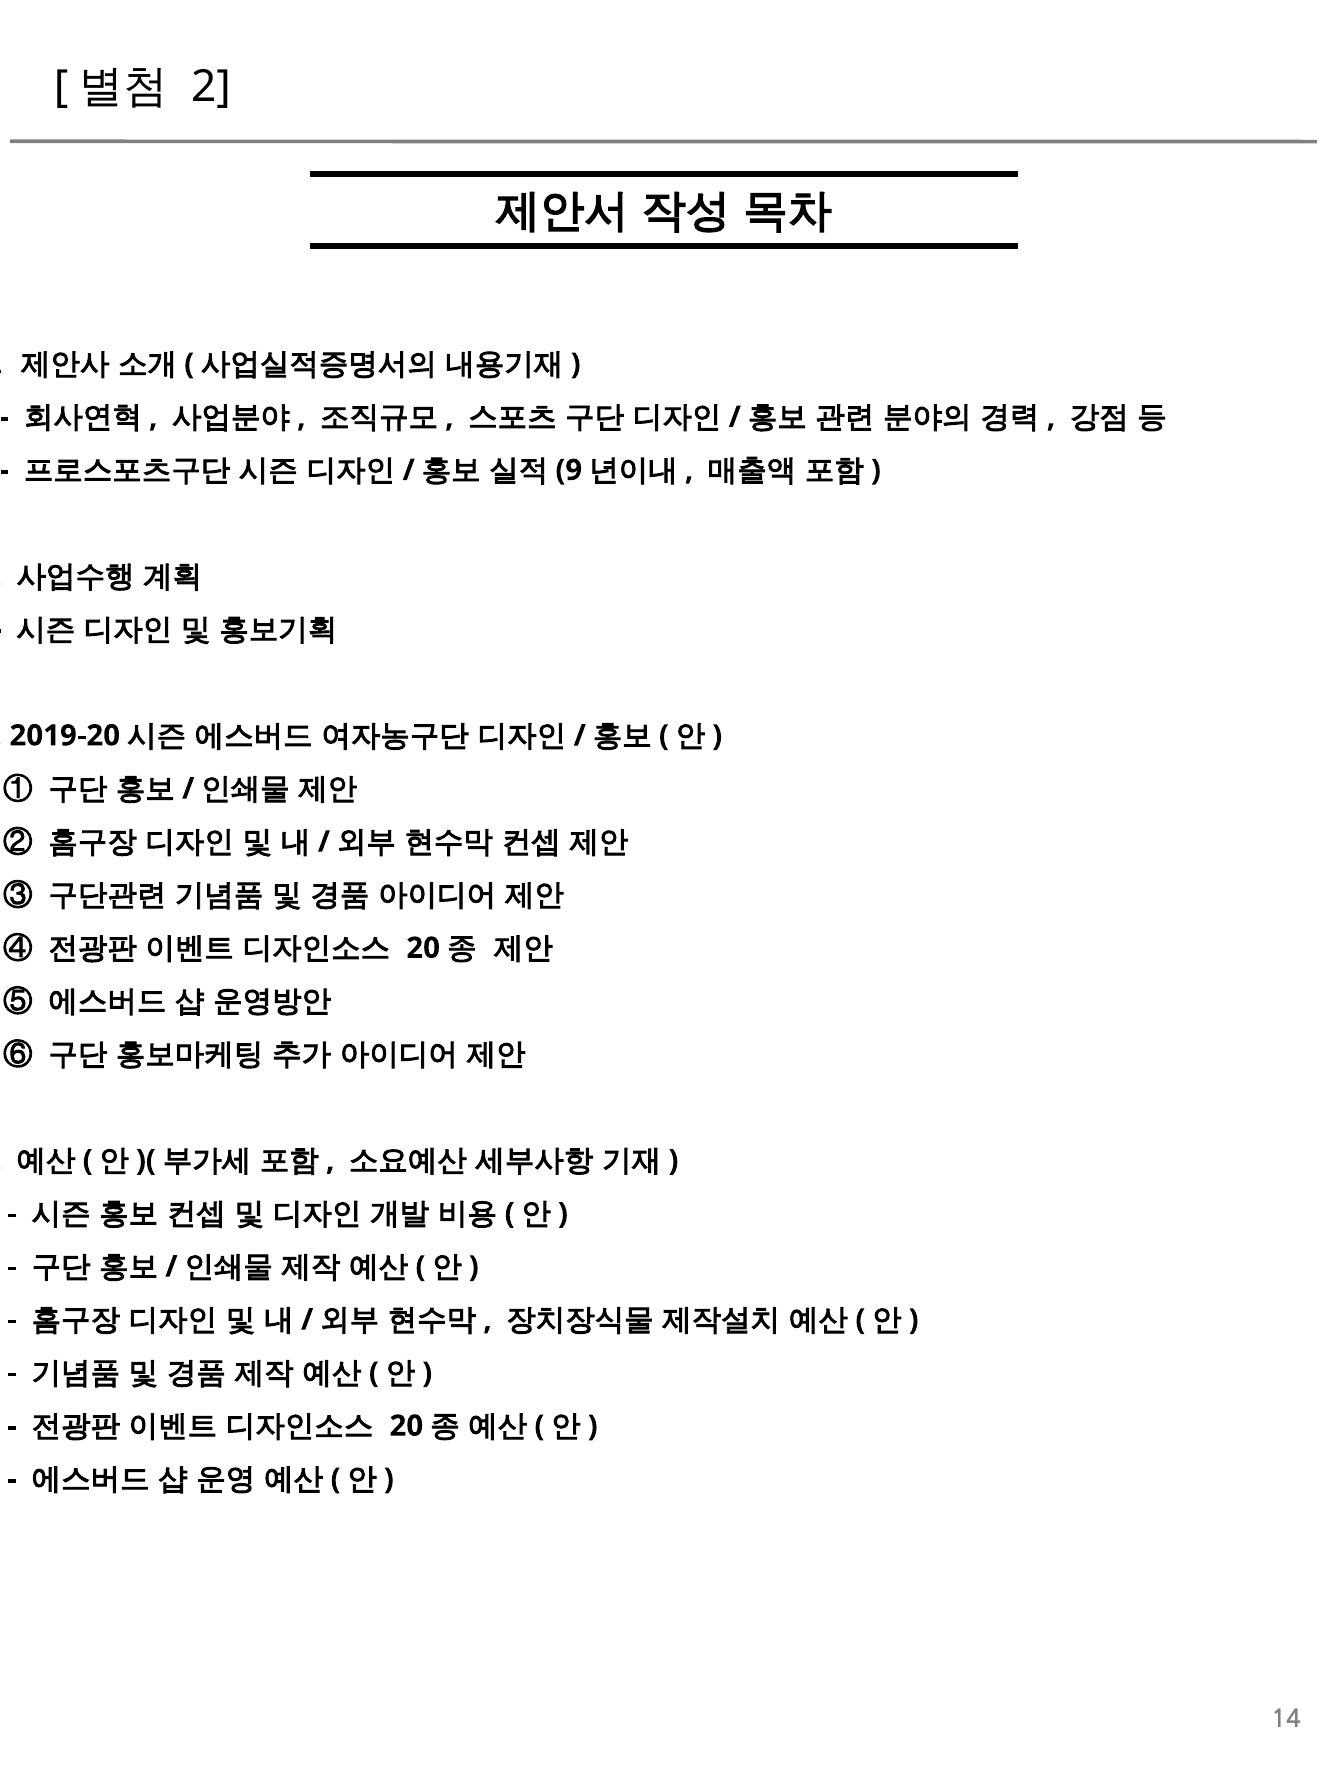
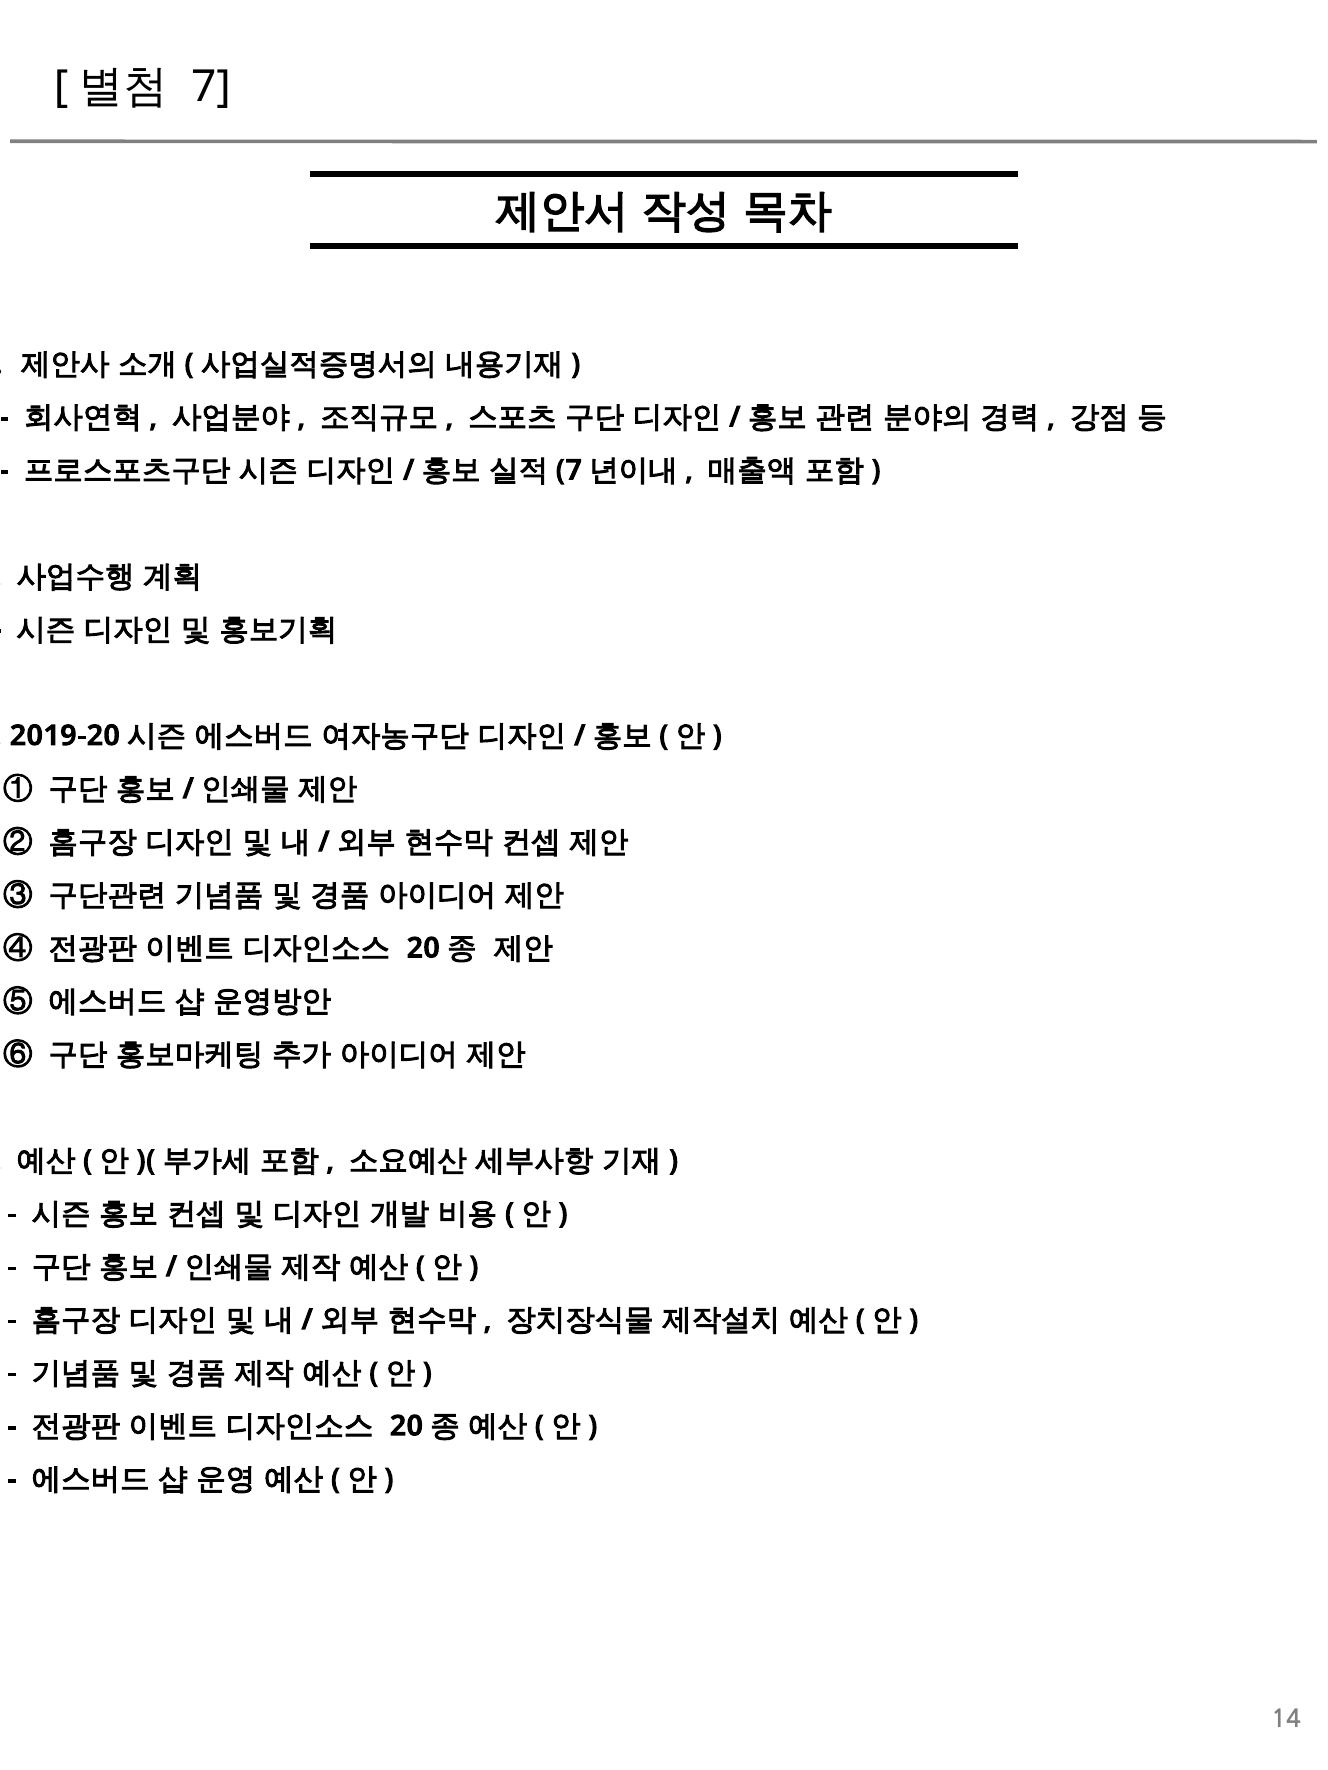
2: 2 -> 7 (211, 87)
9: 9 -> 7 (569, 470)
